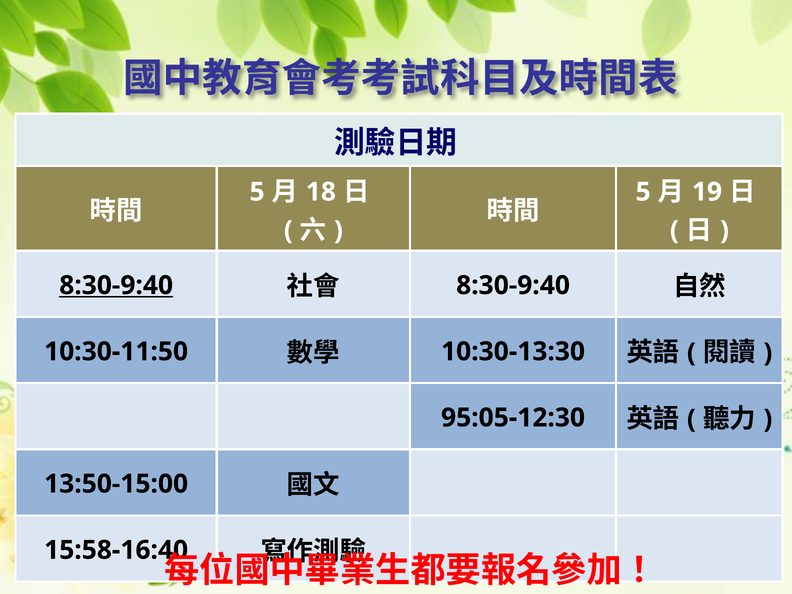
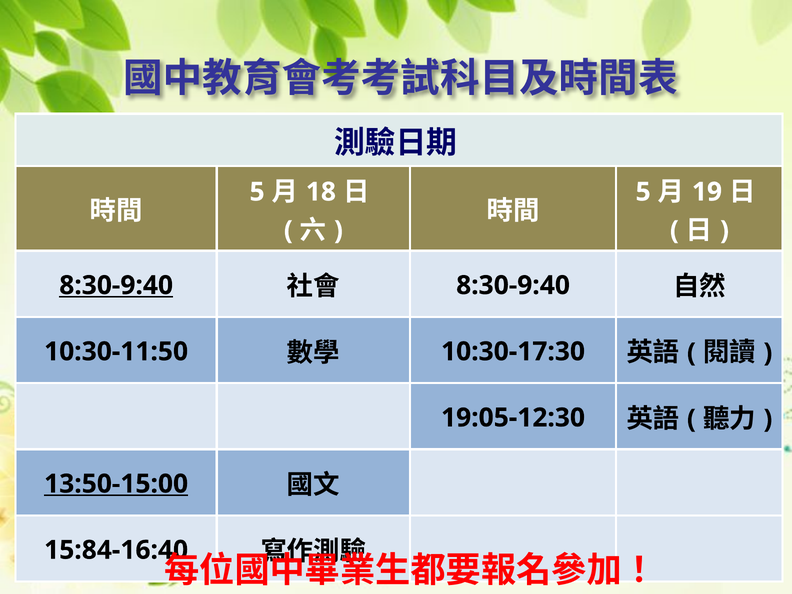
10:30-13:30: 10:30-13:30 -> 10:30-17:30 (513, 352)
95:05-12:30: 95:05-12:30 -> 19:05-12:30 (513, 418)
13:50-15:00 underline: none -> present (116, 484)
15:58-16:40: 15:58-16:40 -> 15:84-16:40 (116, 550)
